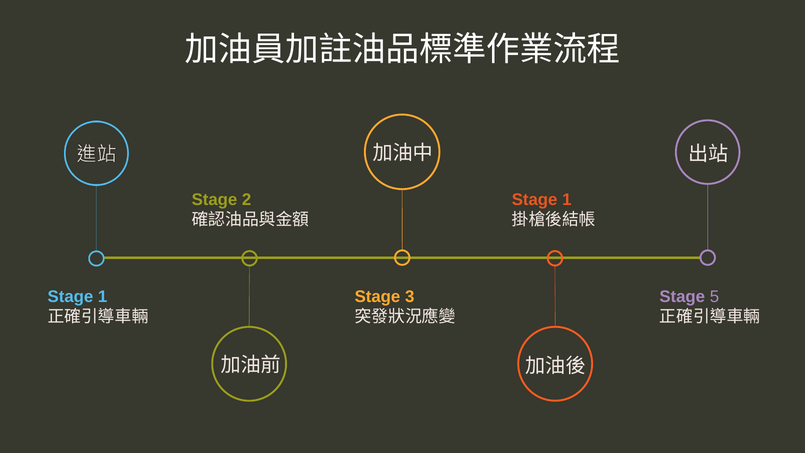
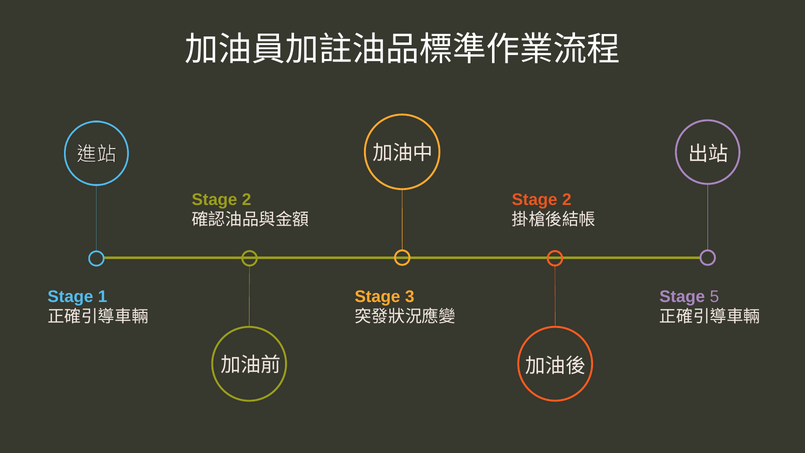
1: 1 -> 2 (567, 200)
